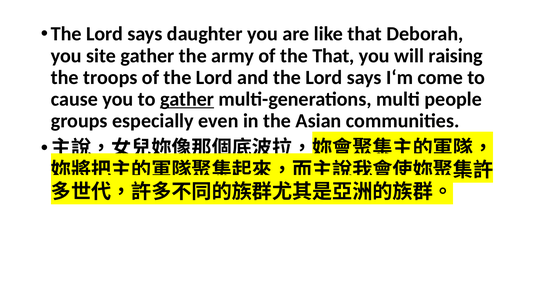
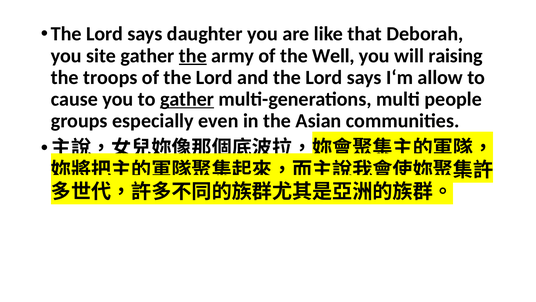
the underline: none -> present (193, 56)
the That: That -> Well (333, 56)
come: come -> allow (440, 77)
